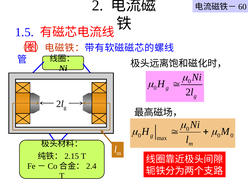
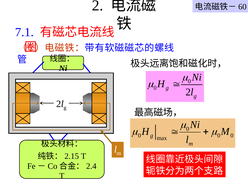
1.5: 1.5 -> 7.1 (24, 32)
